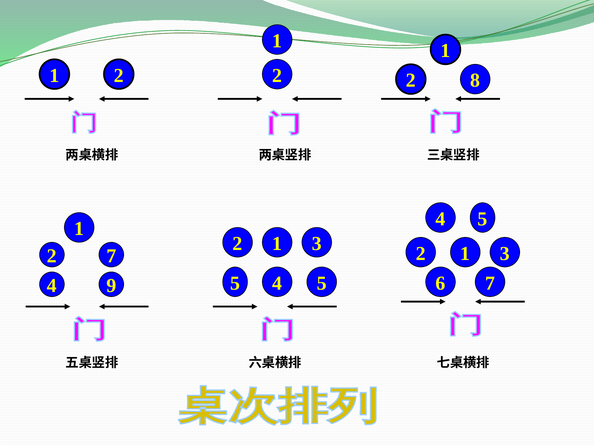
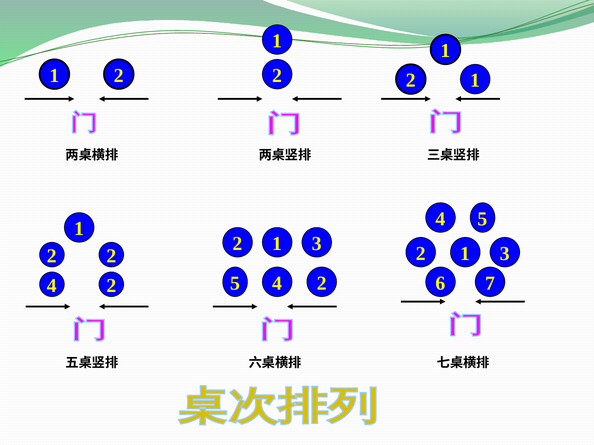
8: 8 -> 1 (475, 81)
2 7: 7 -> 2 (111, 256)
5 5: 5 -> 2 (322, 283)
4 9: 9 -> 2 (111, 286)
